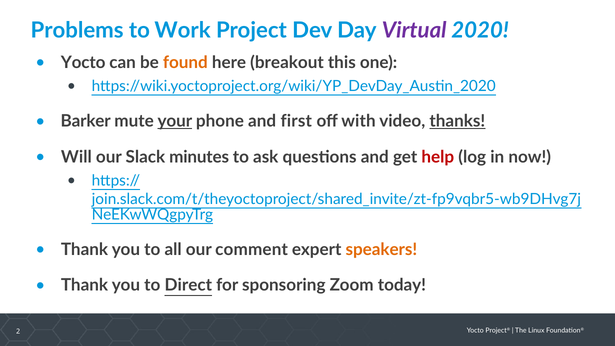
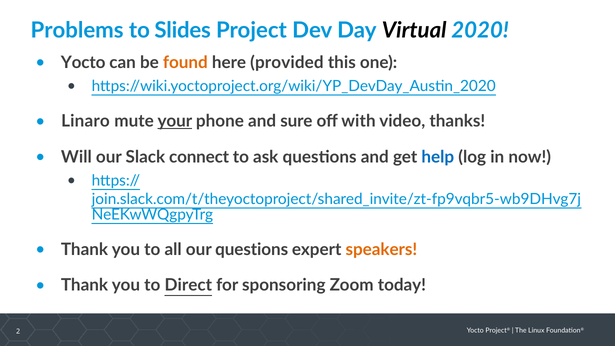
Work: Work -> Slides (183, 30)
Virtual colour: purple -> black (414, 30)
breakout: breakout -> provided (287, 62)
Barker: Barker -> Linaro (85, 121)
first: first -> sure (296, 121)
thanks underline: present -> none (457, 121)
minutes: minutes -> connect (199, 157)
help colour: red -> blue (438, 157)
our comment: comment -> questions (252, 249)
